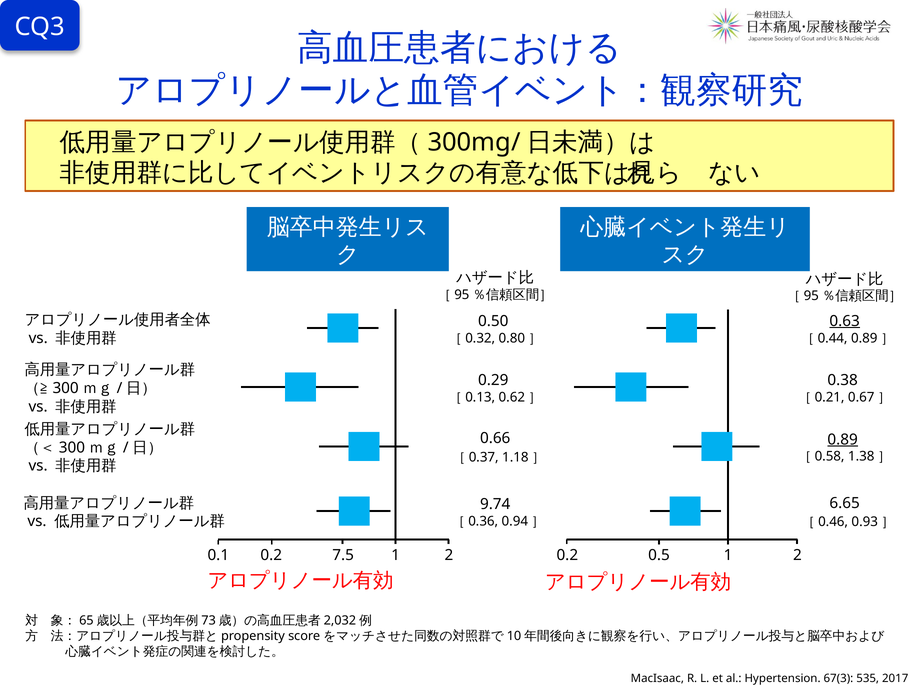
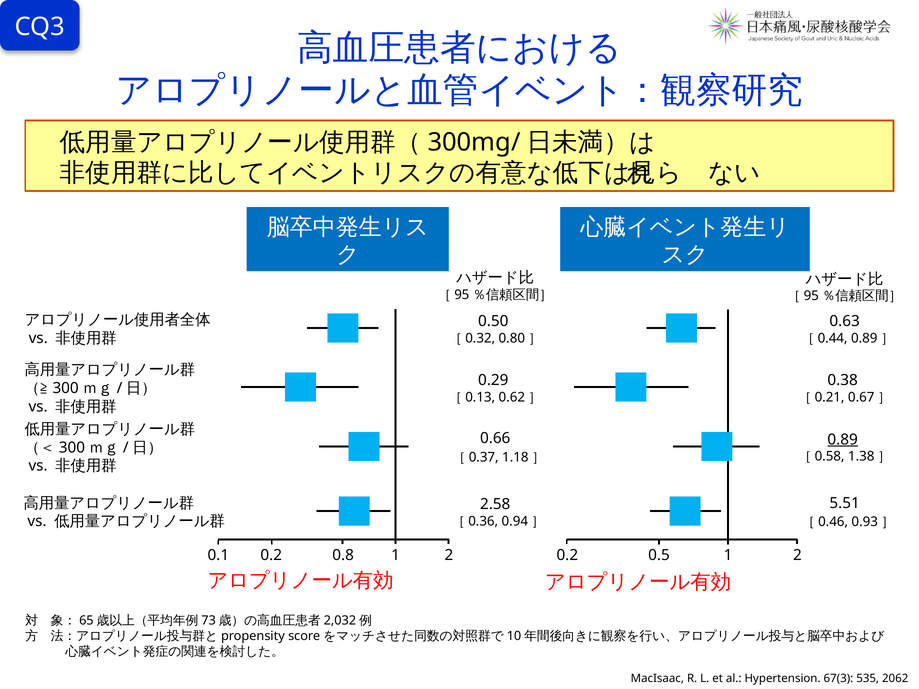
0.63 underline: present -> none (845, 321)
6.65: 6.65 -> 5.51 (845, 503)
9.74: 9.74 -> 2.58 (495, 504)
7.5: 7.5 -> 0.8 (343, 556)
2017: 2017 -> 2062 (895, 679)
